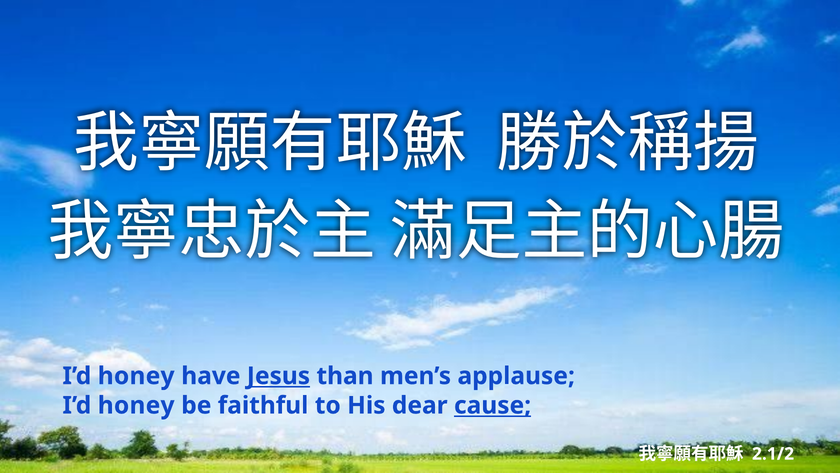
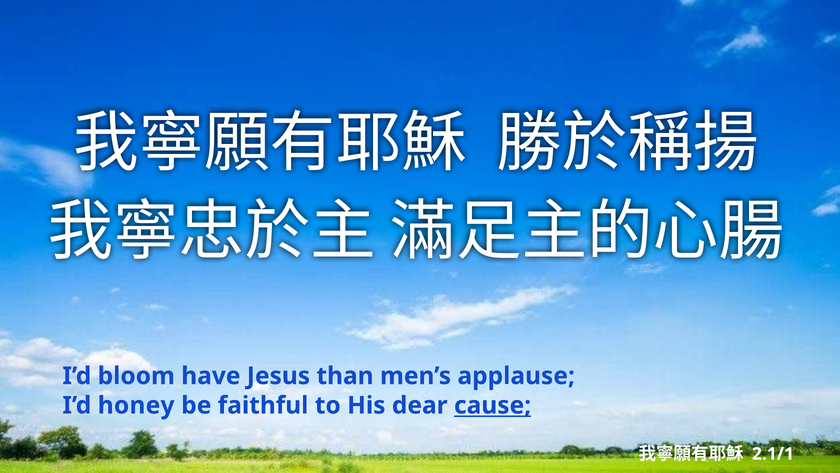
honey: honey -> bloom (136, 376)
Jesus underline: present -> none (278, 376)
2.1/2: 2.1/2 -> 2.1/1 (773, 453)
